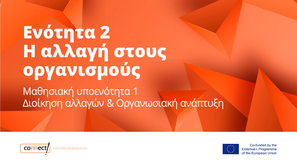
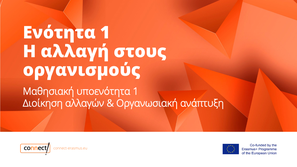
Ενότητα 2: 2 -> 1 (105, 33)
